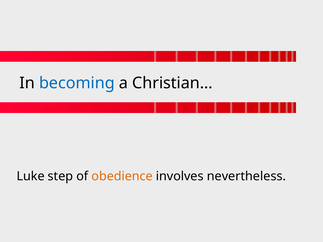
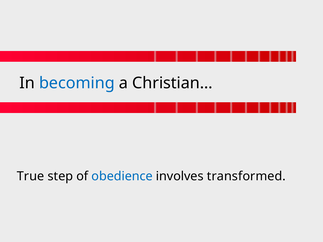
Luke: Luke -> True (31, 176)
obedience colour: orange -> blue (122, 176)
nevertheless: nevertheless -> transformed (246, 176)
